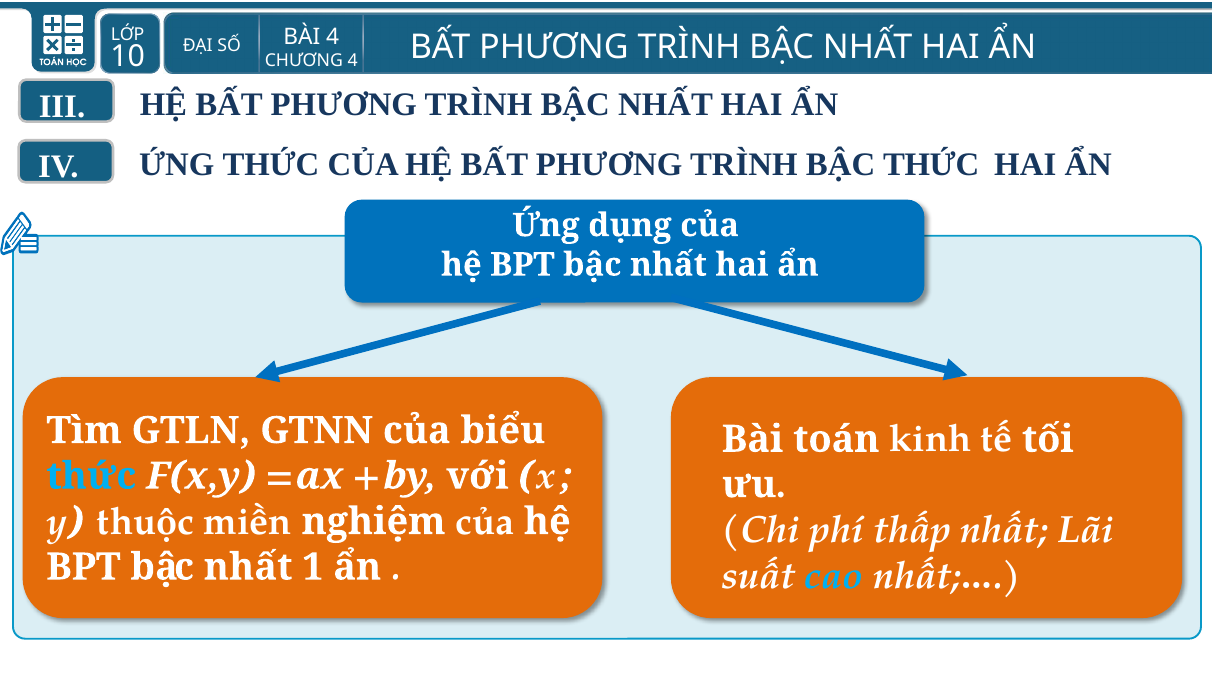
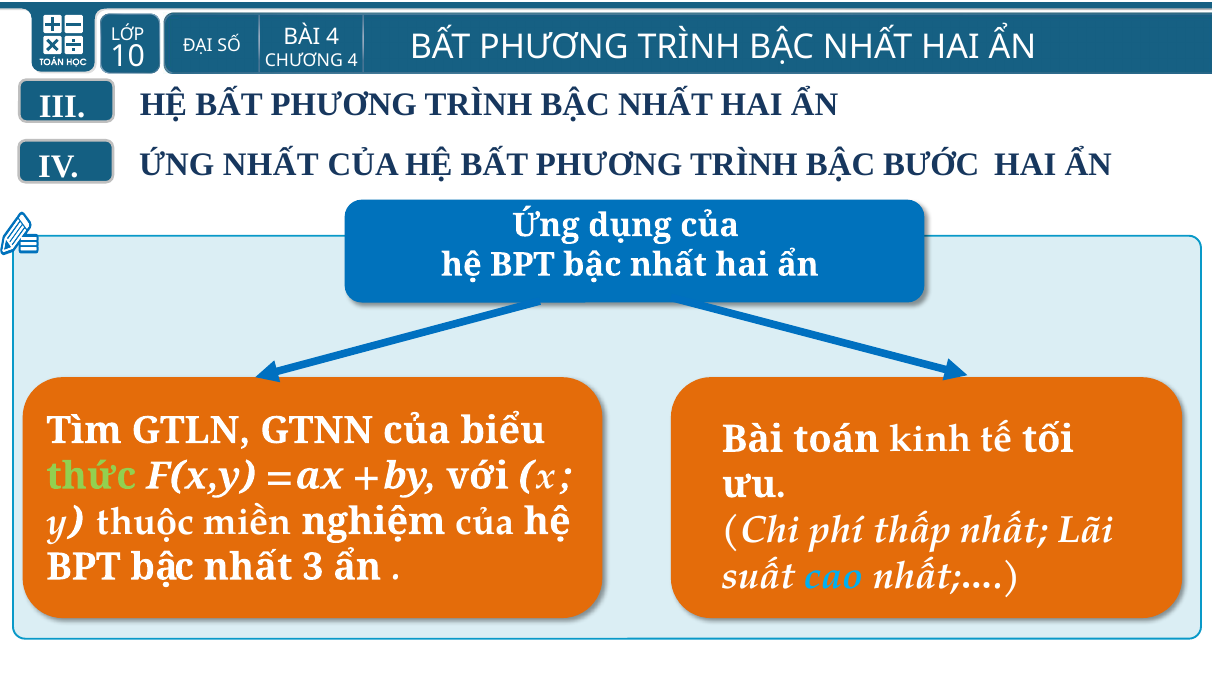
ỨNG THỨC: THỨC -> NHẤT (271, 165)
BẬC THỨC: THỨC -> BƯỚC (931, 165)
thức colour: light blue -> light green (91, 476)
1: 1 -> 3 (313, 567)
